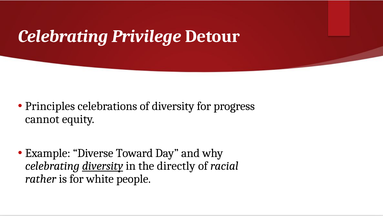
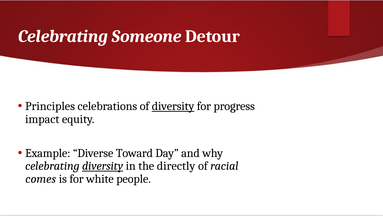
Privilege: Privilege -> Someone (147, 36)
diversity underline: none -> present (173, 106)
cannot: cannot -> impact (42, 119)
rather: rather -> comes (41, 179)
